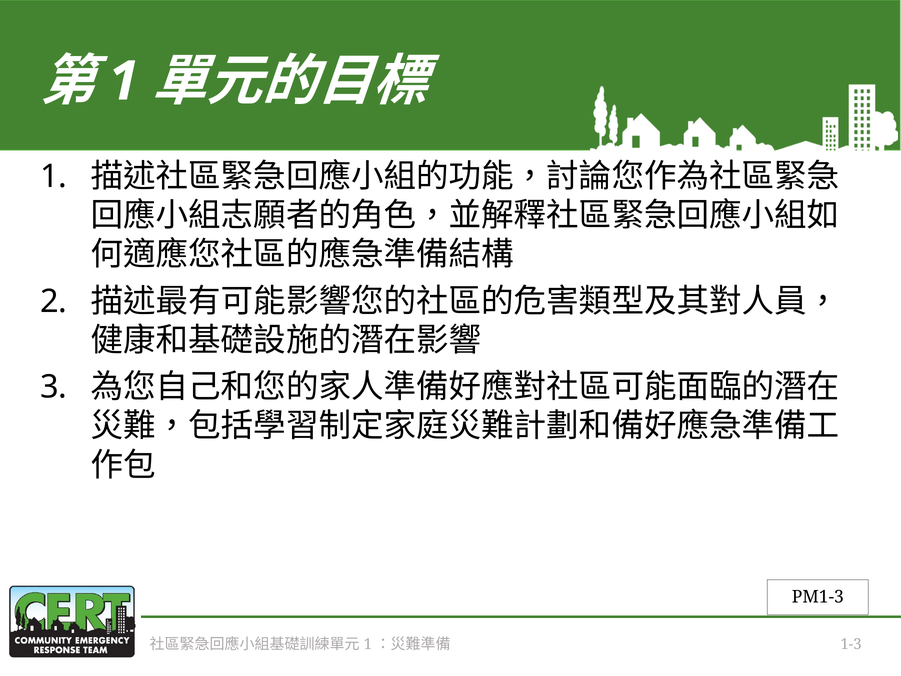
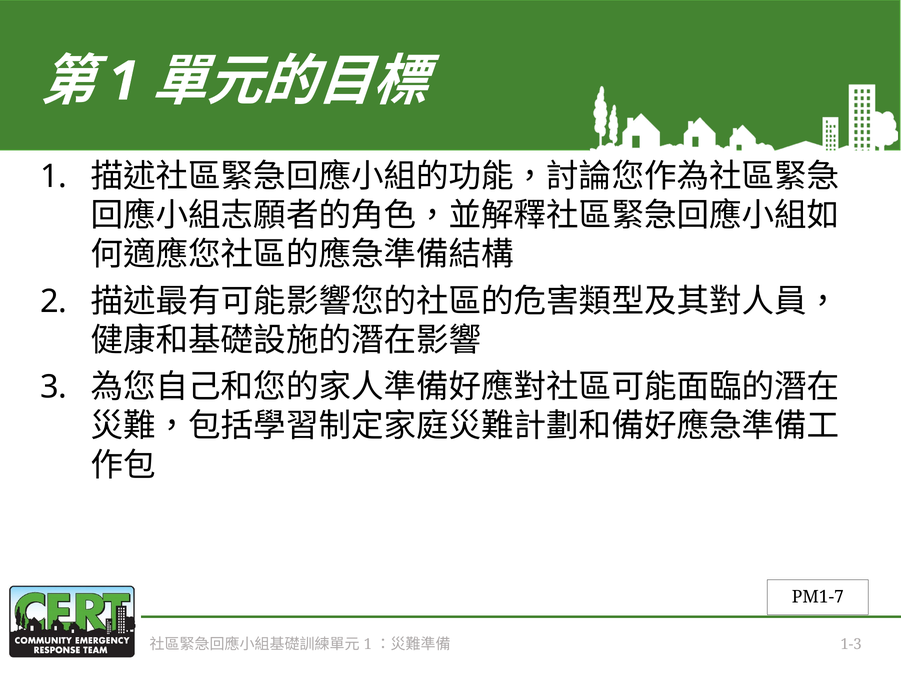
PM1-3: PM1-3 -> PM1-7 (818, 597)
